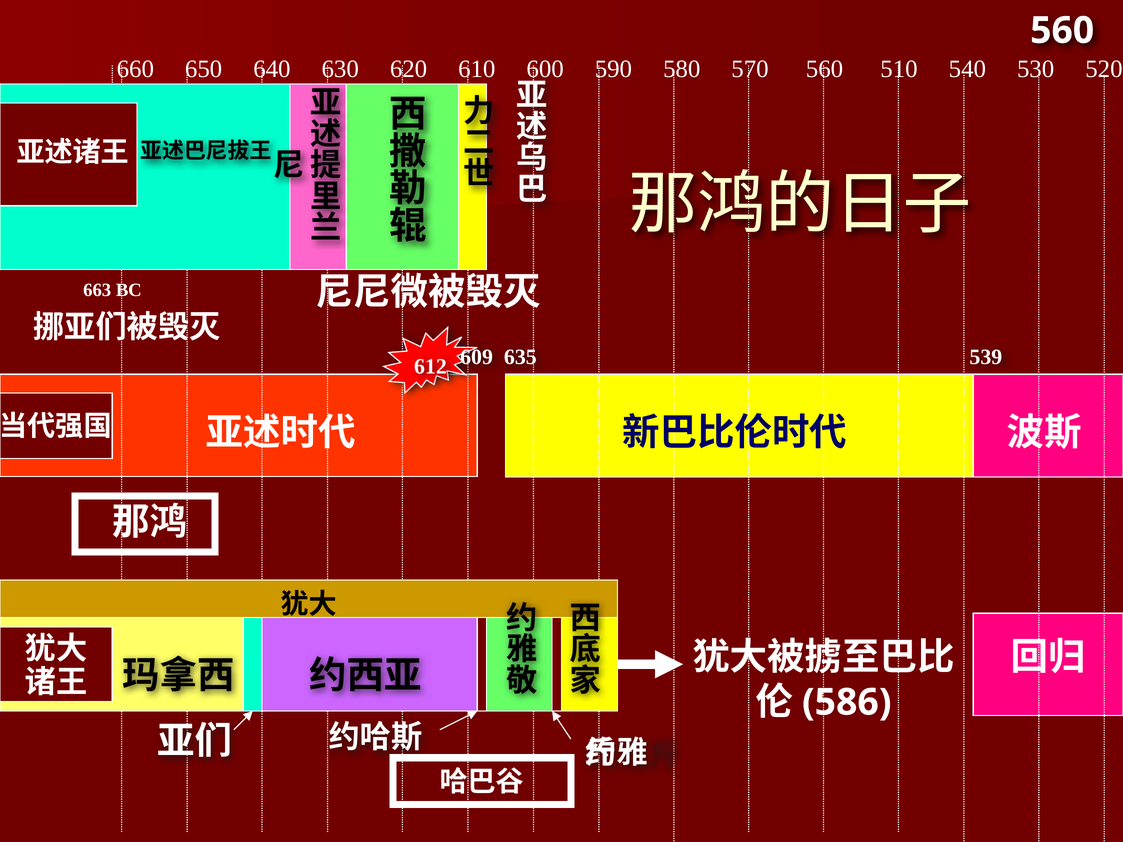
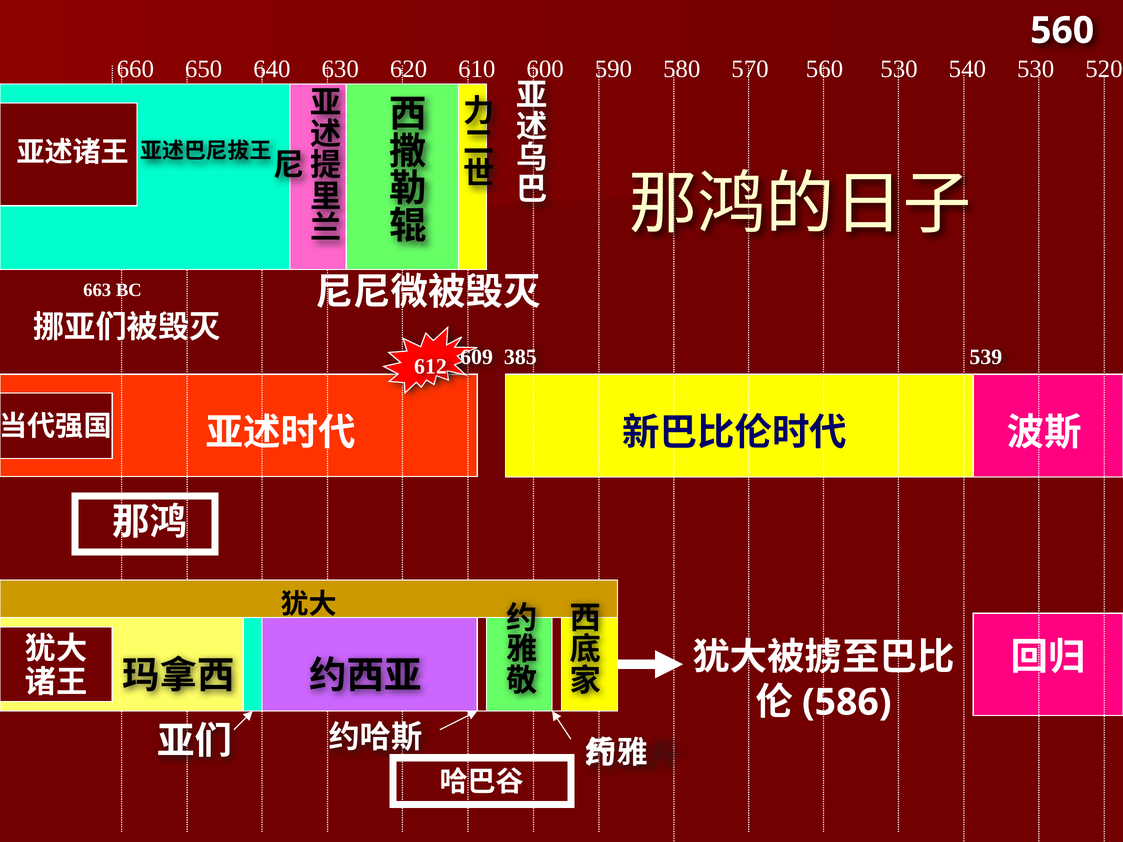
560 510: 510 -> 530 (899, 69)
635: 635 -> 385 (520, 357)
